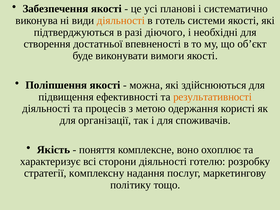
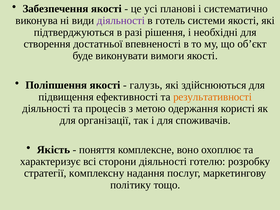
діяльності colour: orange -> purple (121, 20)
діючого: діючого -> рішення (165, 32)
можна: можна -> галузь (146, 85)
